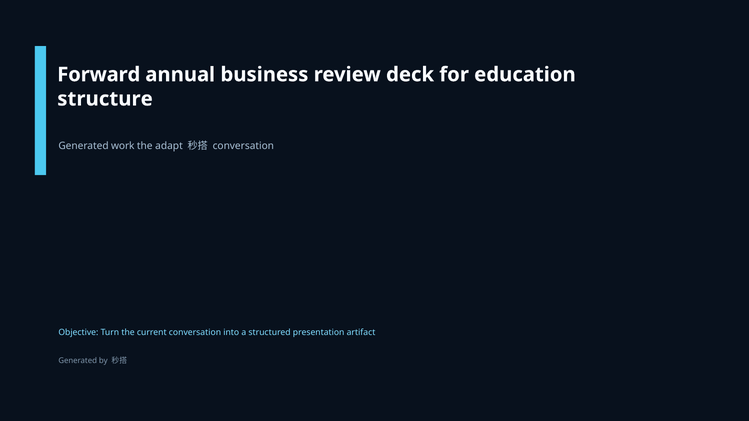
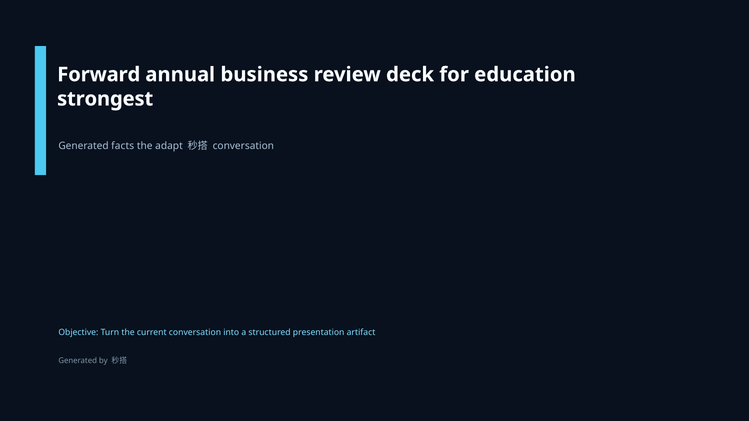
structure: structure -> strongest (105, 99)
work: work -> facts (123, 146)
